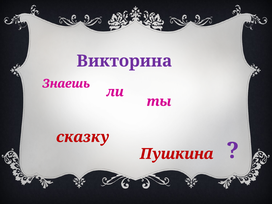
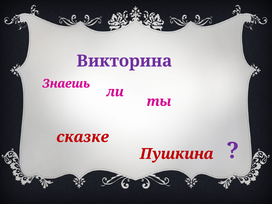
сказку: сказку -> сказке (83, 137)
